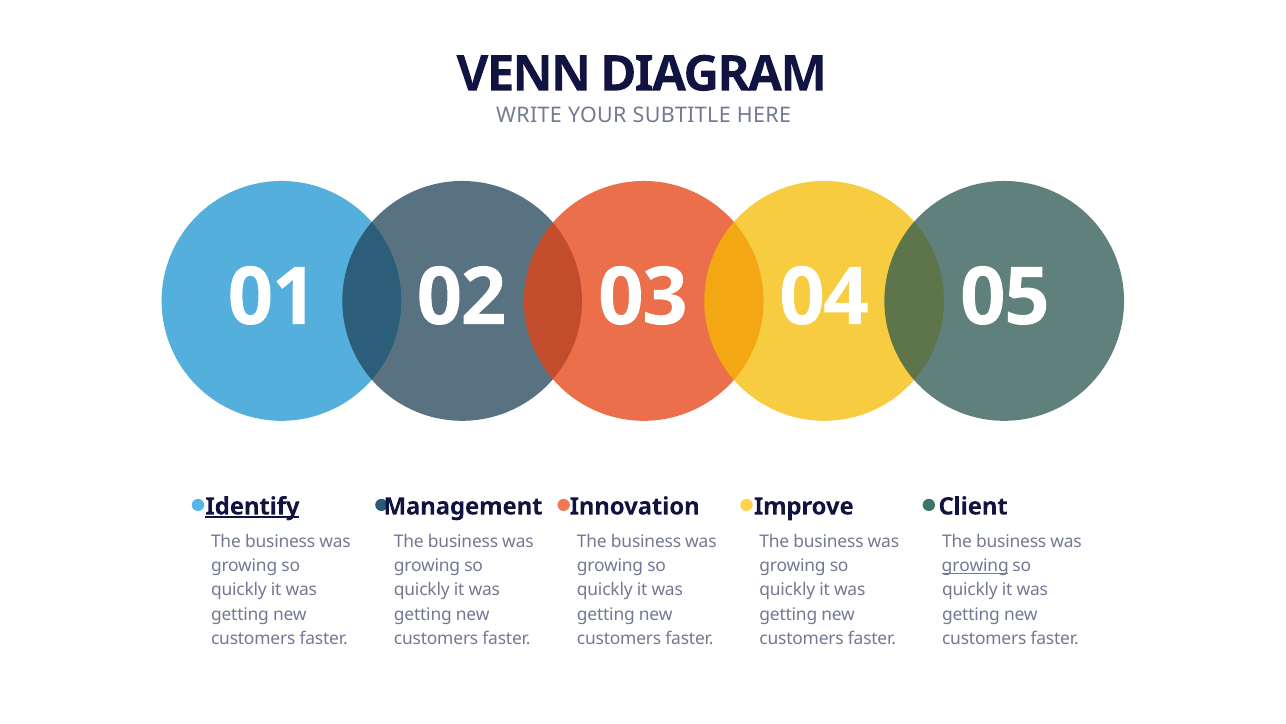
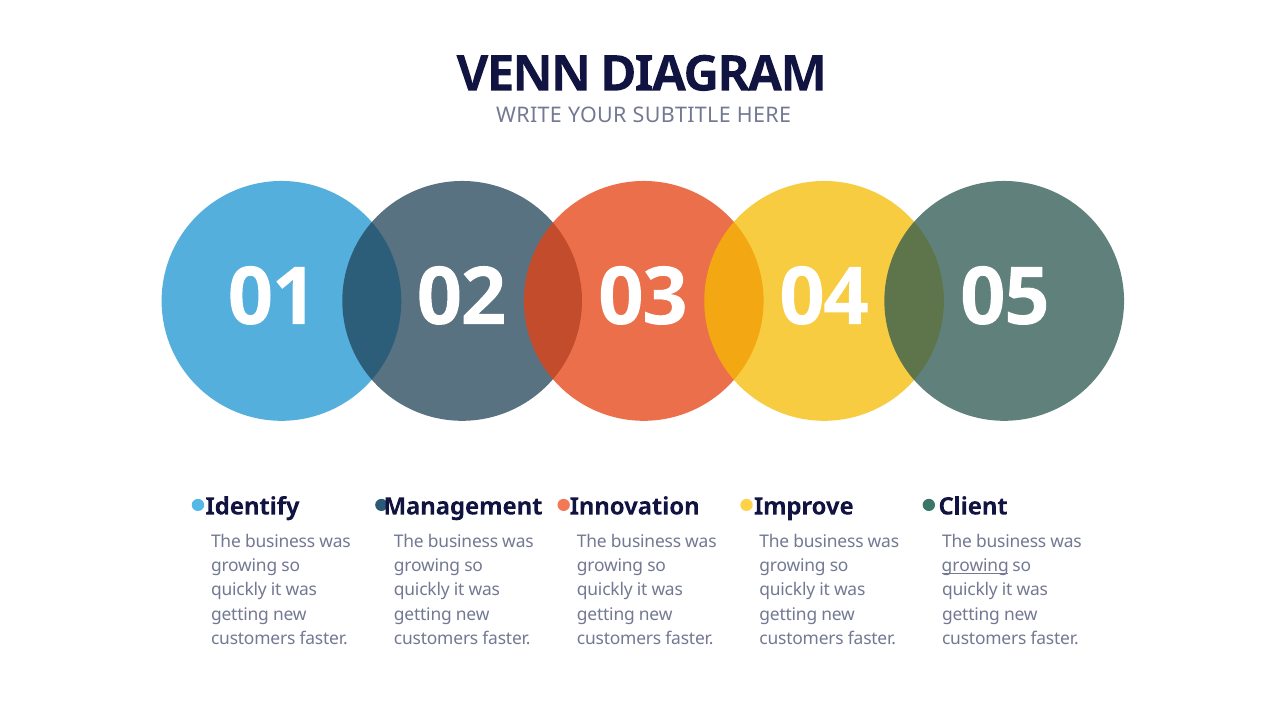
Identify underline: present -> none (253, 506)
